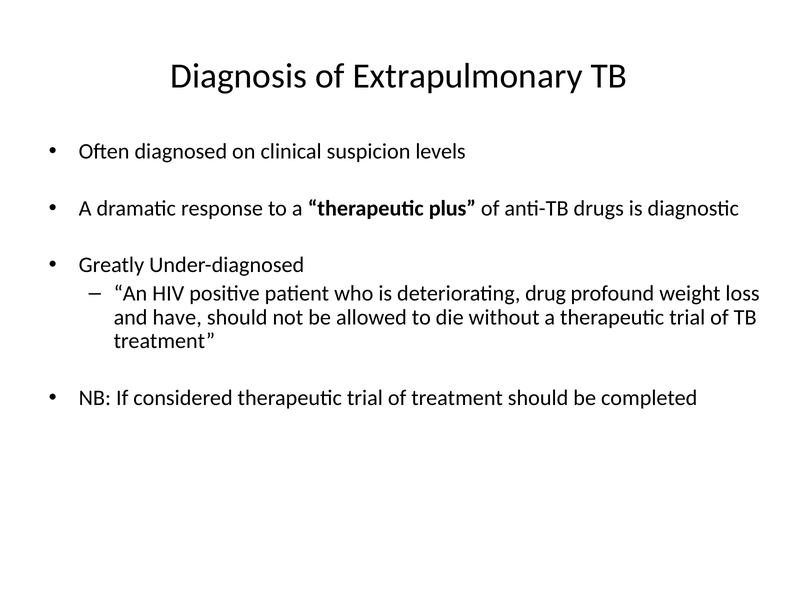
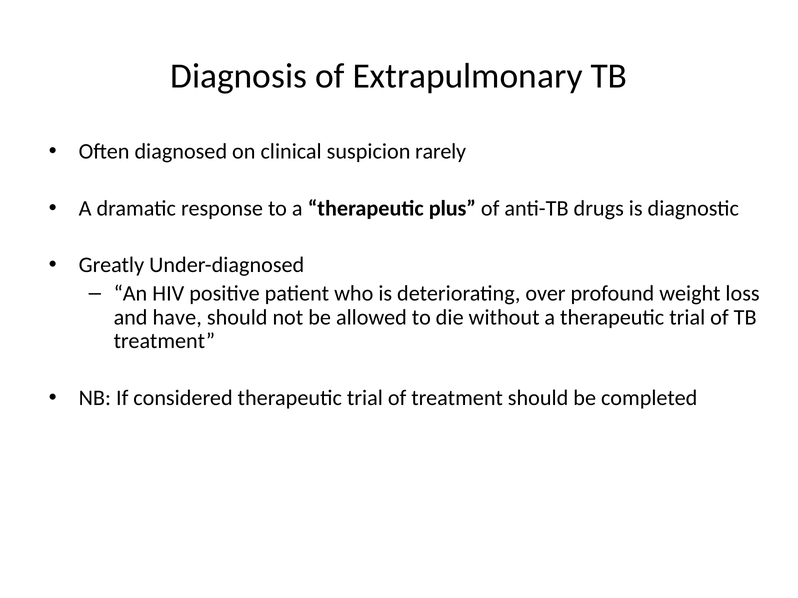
levels: levels -> rarely (441, 152)
drug: drug -> over (546, 294)
